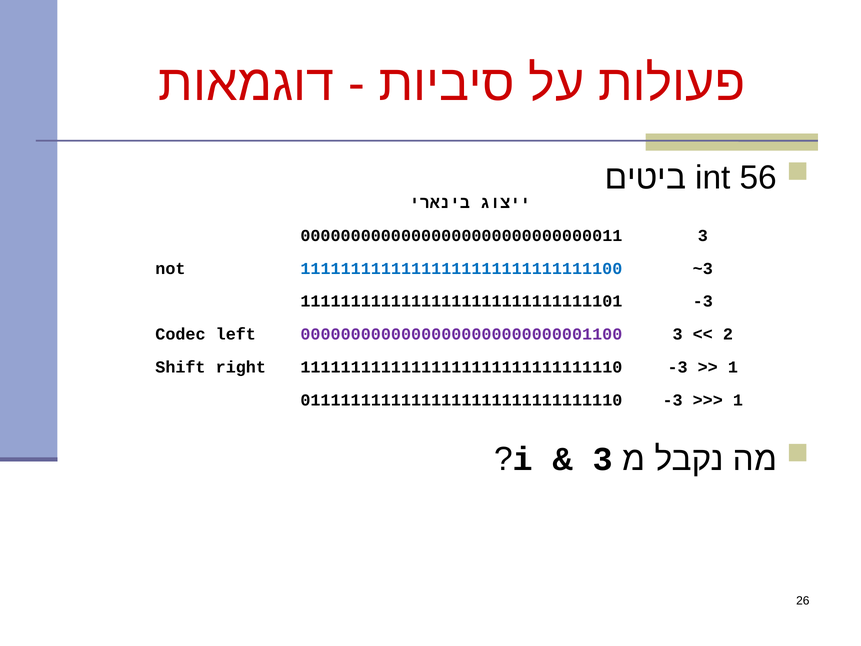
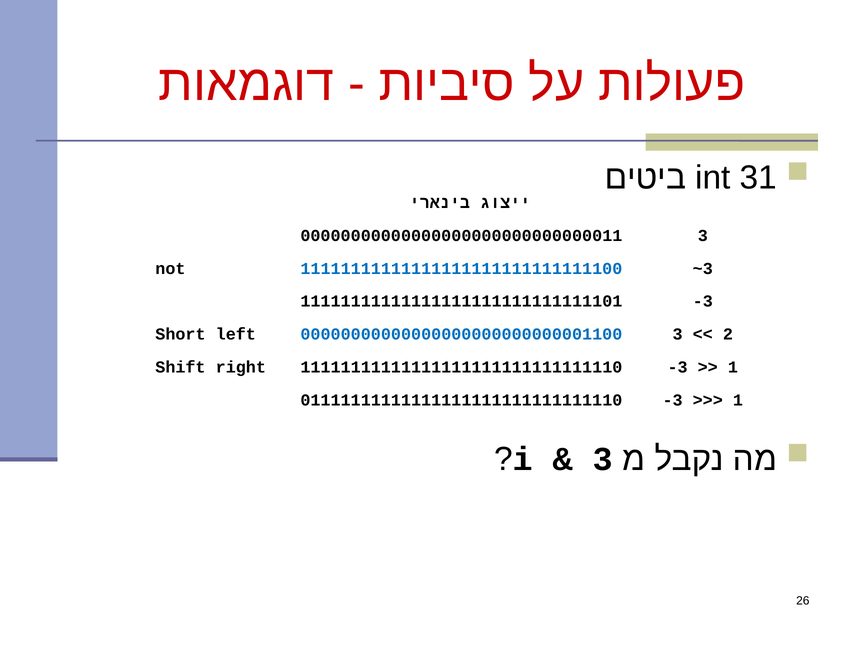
56: 56 -> 31 (758, 177)
Codec: Codec -> Short (180, 334)
00000000000000000000000000001100 colour: purple -> blue (461, 334)
